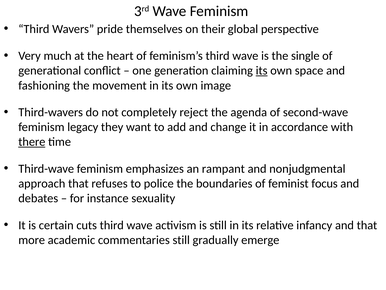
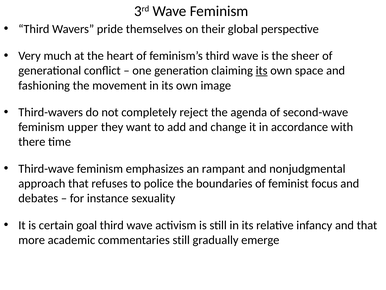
single: single -> sheer (305, 56)
legacy: legacy -> upper (83, 127)
there underline: present -> none (32, 142)
cuts: cuts -> goal (87, 225)
